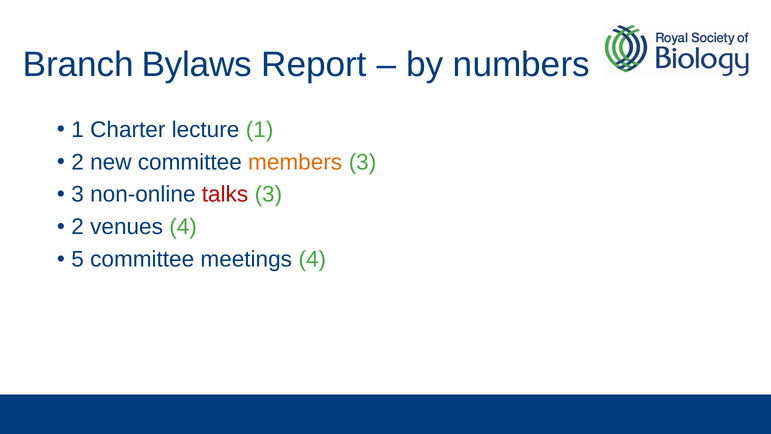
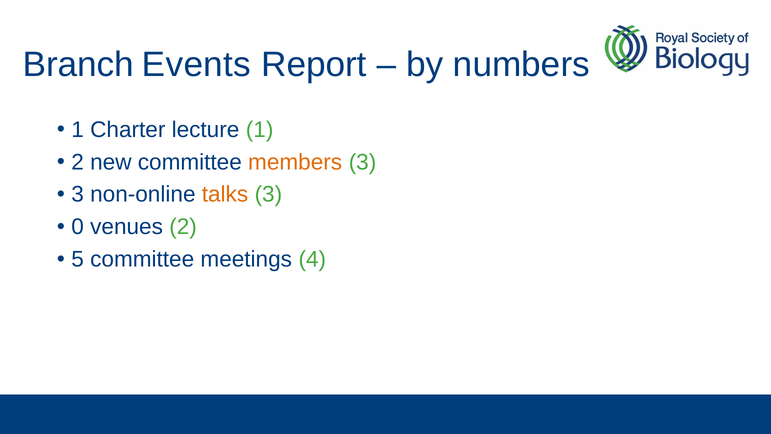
Bylaws: Bylaws -> Events (196, 65)
talks colour: red -> orange (225, 194)
2: 2 -> 0 (78, 227)
venues 4: 4 -> 2 (183, 227)
